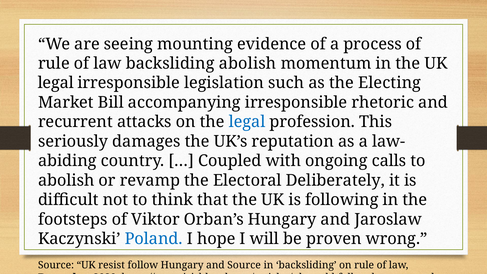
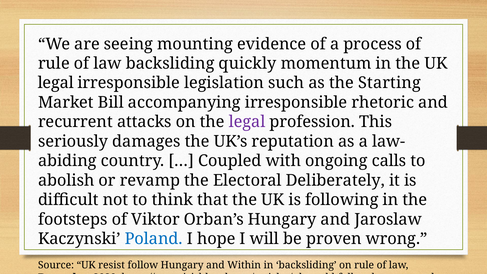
backsliding abolish: abolish -> quickly (248, 63)
Electing: Electing -> Starting (390, 83)
legal colour: blue -> purple (247, 122)
and Source: Source -> Within (244, 265)
